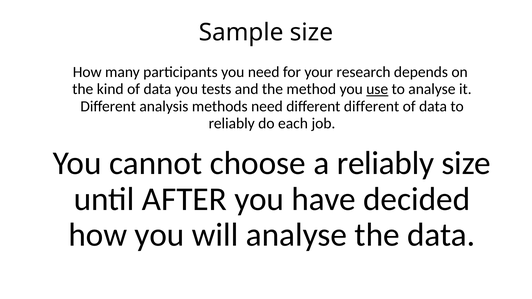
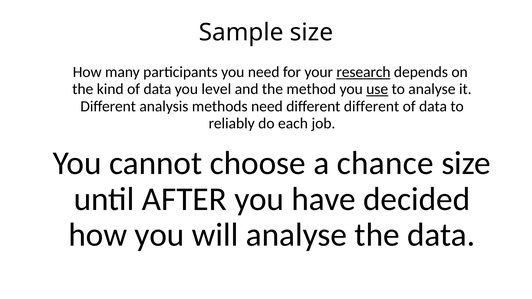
research underline: none -> present (363, 72)
tests: tests -> level (216, 89)
a reliably: reliably -> chance (385, 163)
